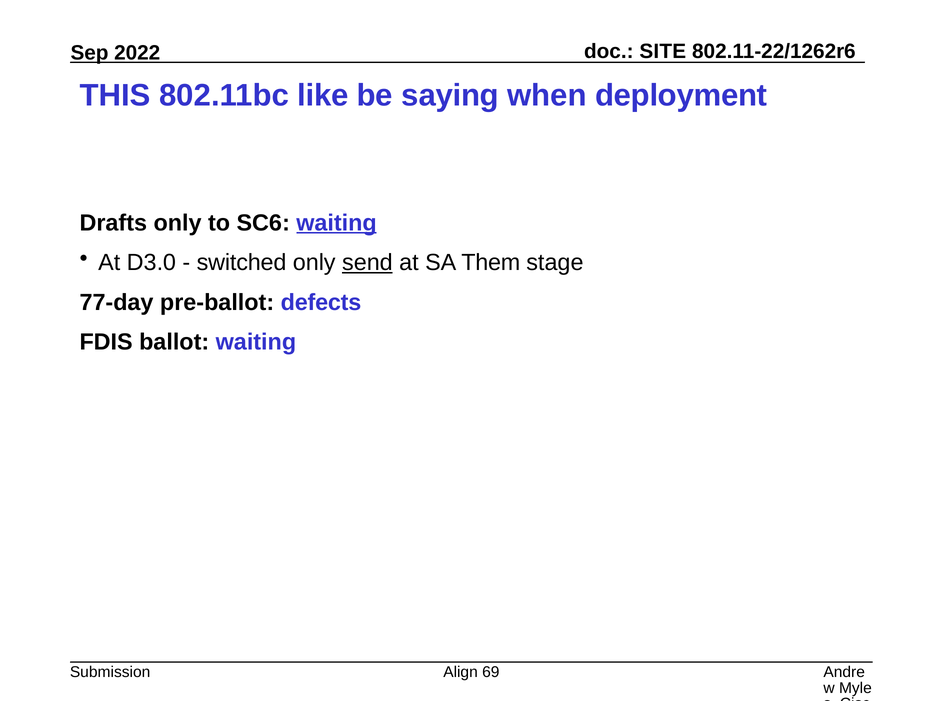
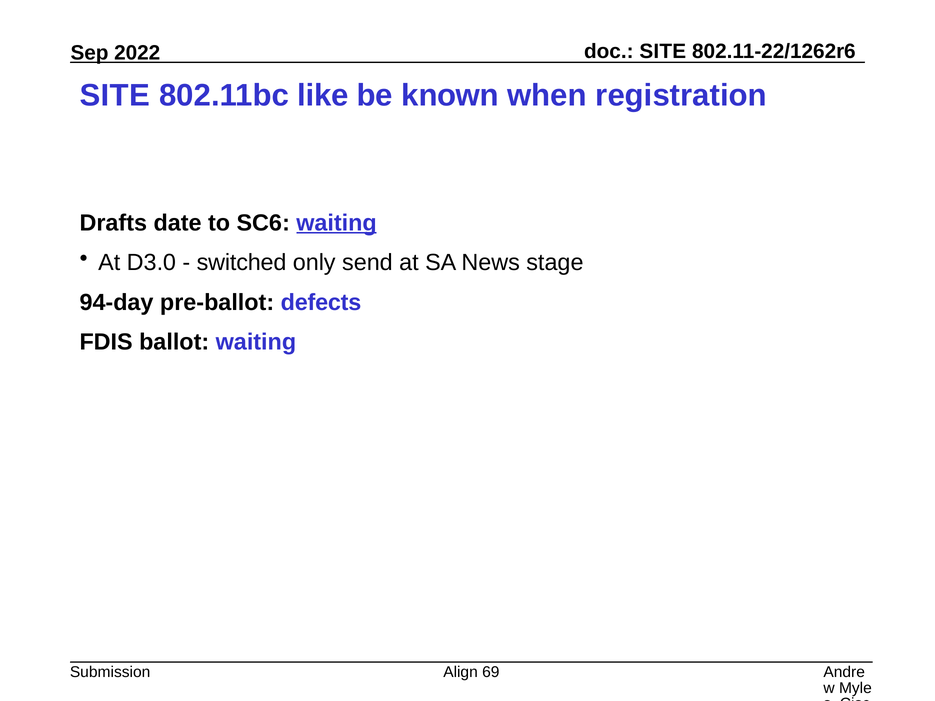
THIS: THIS -> SITE (115, 96)
saying: saying -> known (450, 96)
deployment: deployment -> registration (681, 96)
Drafts only: only -> date (178, 223)
send underline: present -> none (367, 263)
Them: Them -> News (491, 263)
77-day: 77-day -> 94-day (117, 302)
